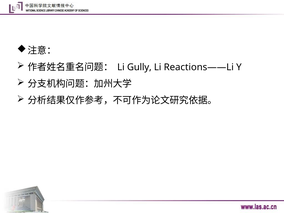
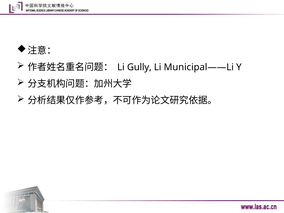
Reactions——Li: Reactions——Li -> Municipal——Li (199, 67)
